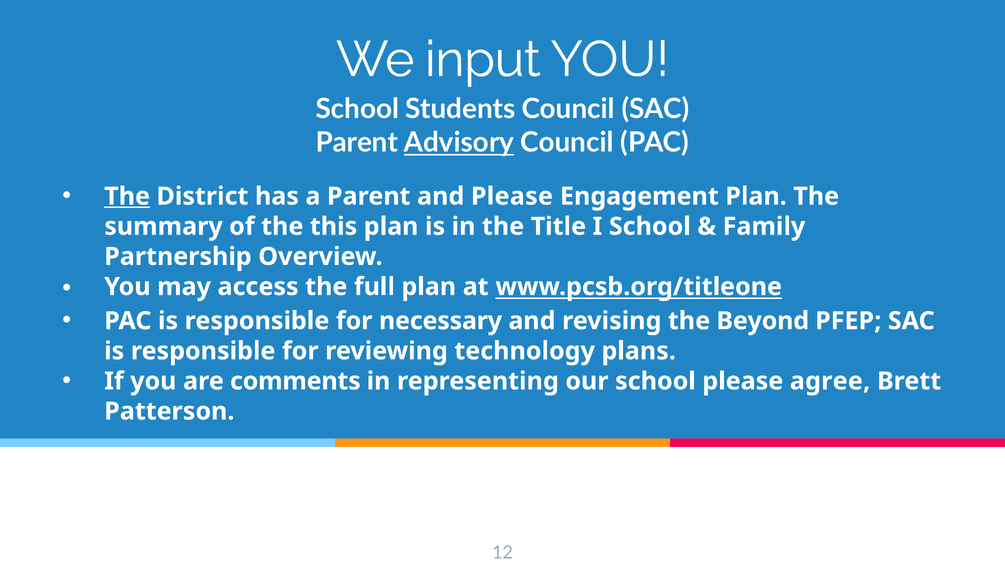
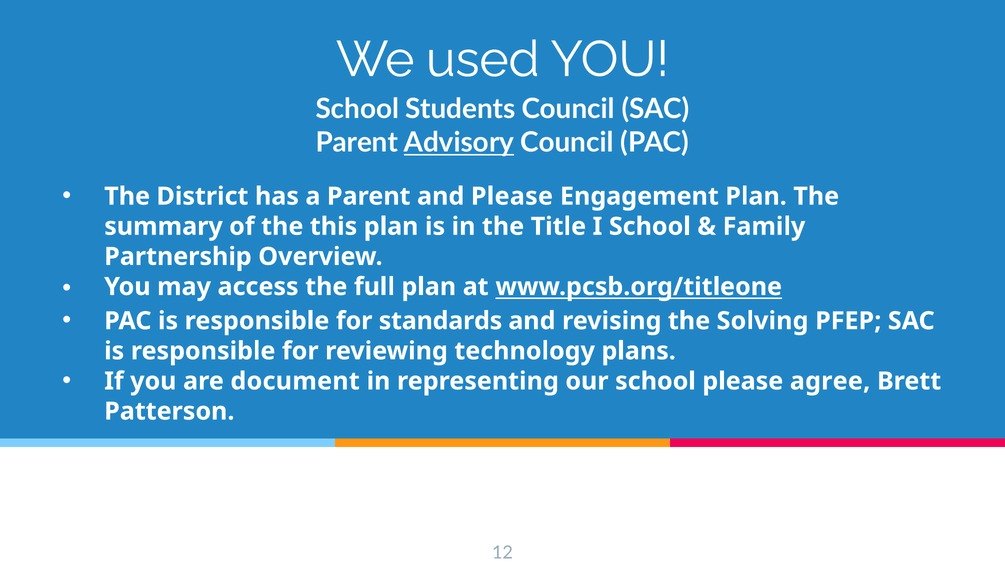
input: input -> used (483, 60)
The underline: present -> none (127, 196)
necessary: necessary -> standards (441, 321)
Beyond: Beyond -> Solving (763, 321)
comments: comments -> document (295, 381)
